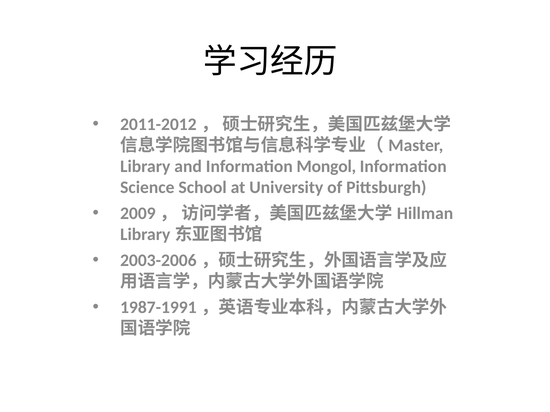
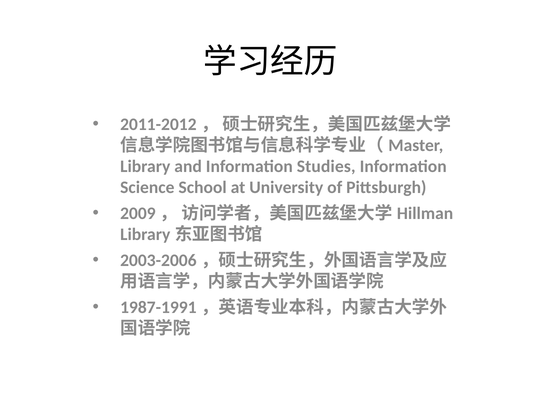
Mongol: Mongol -> Studies (326, 167)
